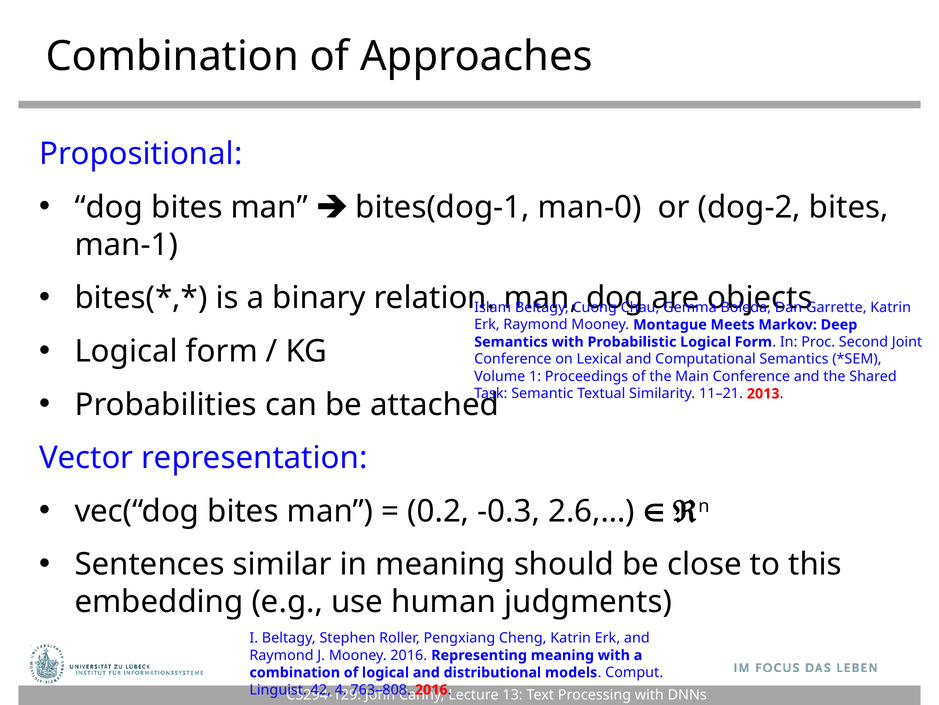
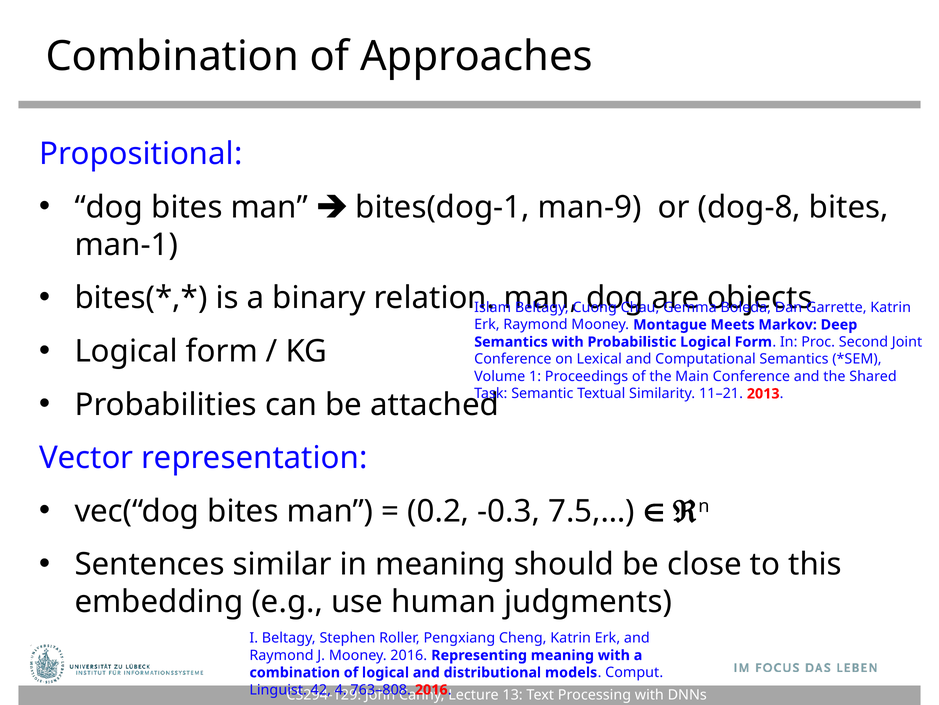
man-0: man-0 -> man-9 (590, 207)
dog-2: dog-2 -> dog-8 (749, 207)
2.6,…: 2.6,… -> 7.5,… (591, 511)
